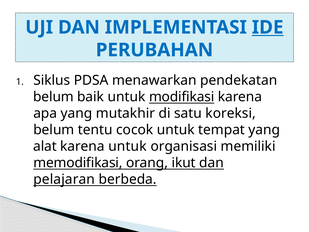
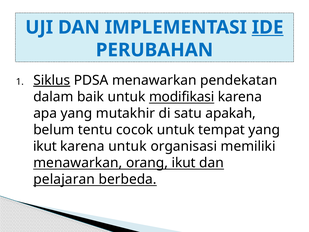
Siklus underline: none -> present (52, 80)
belum: belum -> dalam (53, 97)
koreksi: koreksi -> apakah (231, 113)
alat: alat -> ikut (45, 146)
memodifikasi: memodifikasi -> menawarkan (78, 163)
